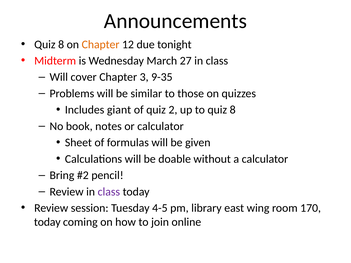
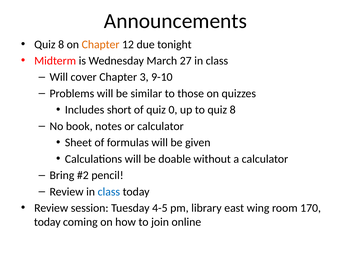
9-35: 9-35 -> 9-10 (162, 77)
giant: giant -> short (119, 110)
2: 2 -> 0 (173, 110)
class colour: purple -> blue (109, 192)
